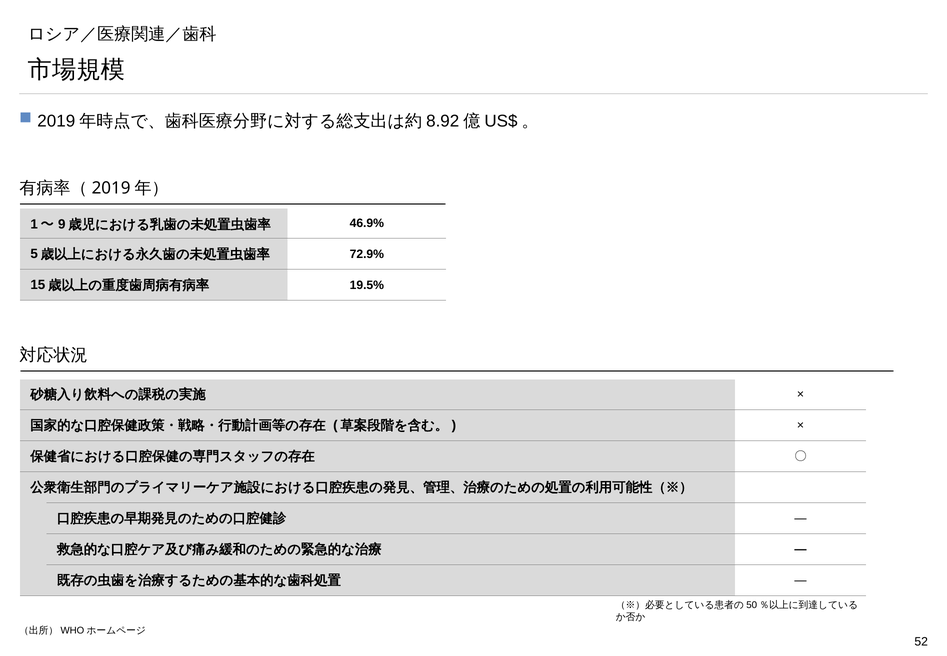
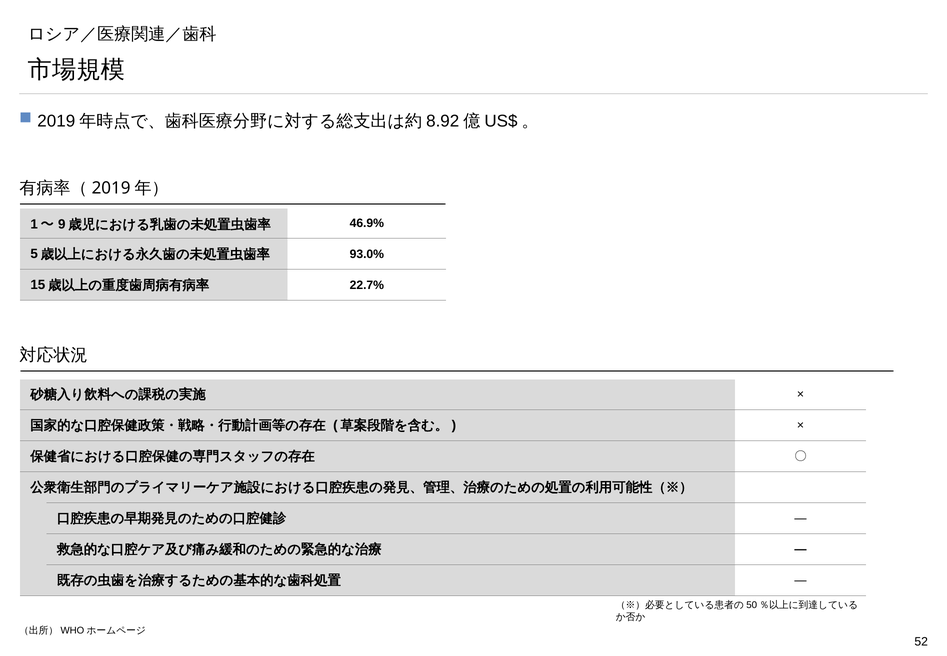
72.9%: 72.9% -> 93.0% (367, 254)
19.5%: 19.5% -> 22.7% (367, 285)
